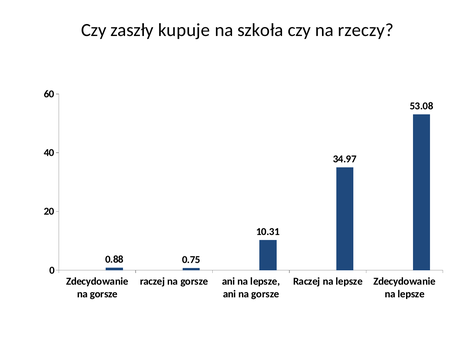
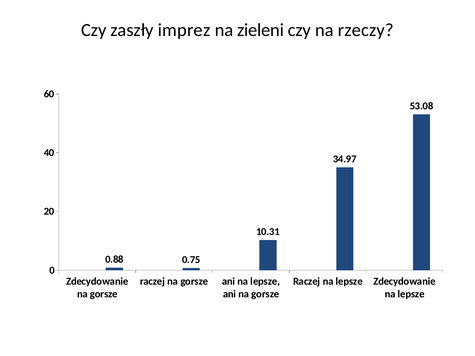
kupuje: kupuje -> imprez (184, 30)
szkoła: szkoła -> zieleni (261, 30)
